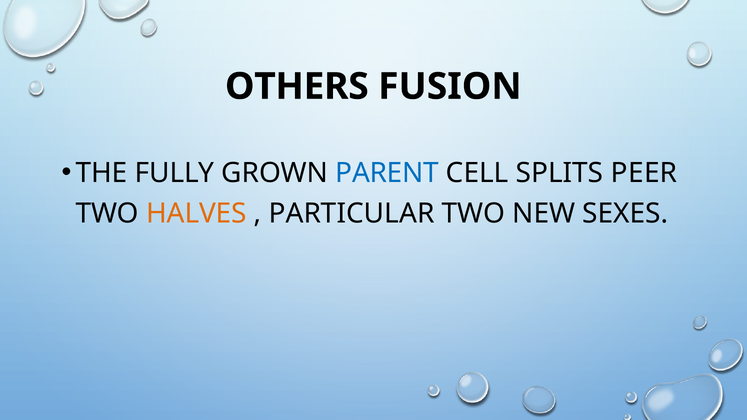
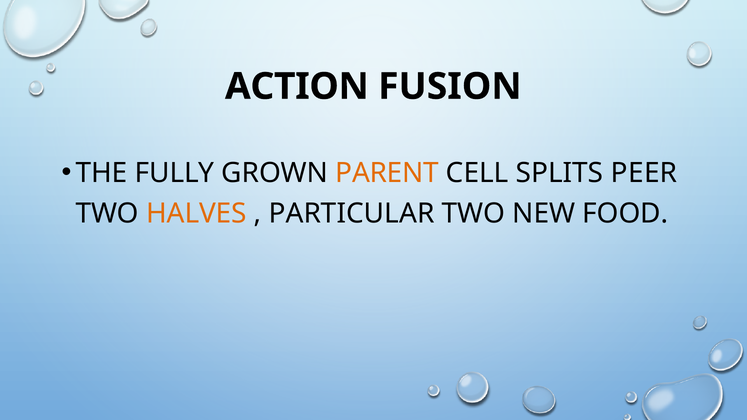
OTHERS: OTHERS -> ACTION (297, 87)
PARENT colour: blue -> orange (387, 173)
SEXES: SEXES -> FOOD (625, 214)
